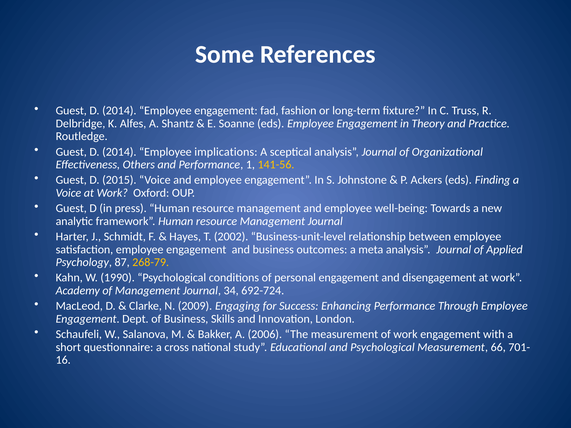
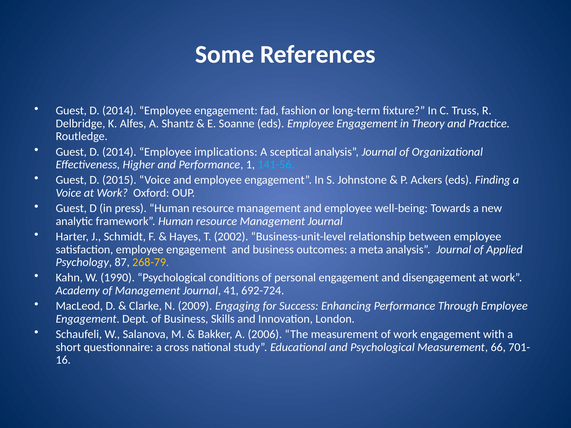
Others: Others -> Higher (139, 165)
141-56 colour: yellow -> light blue (276, 165)
34: 34 -> 41 (231, 291)
